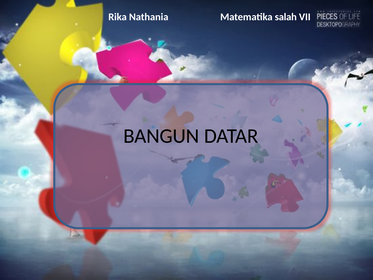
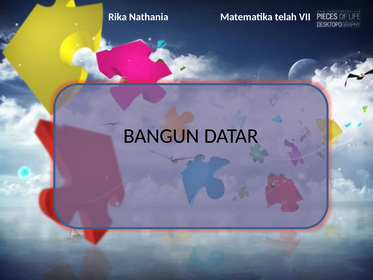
salah: salah -> telah (286, 17)
